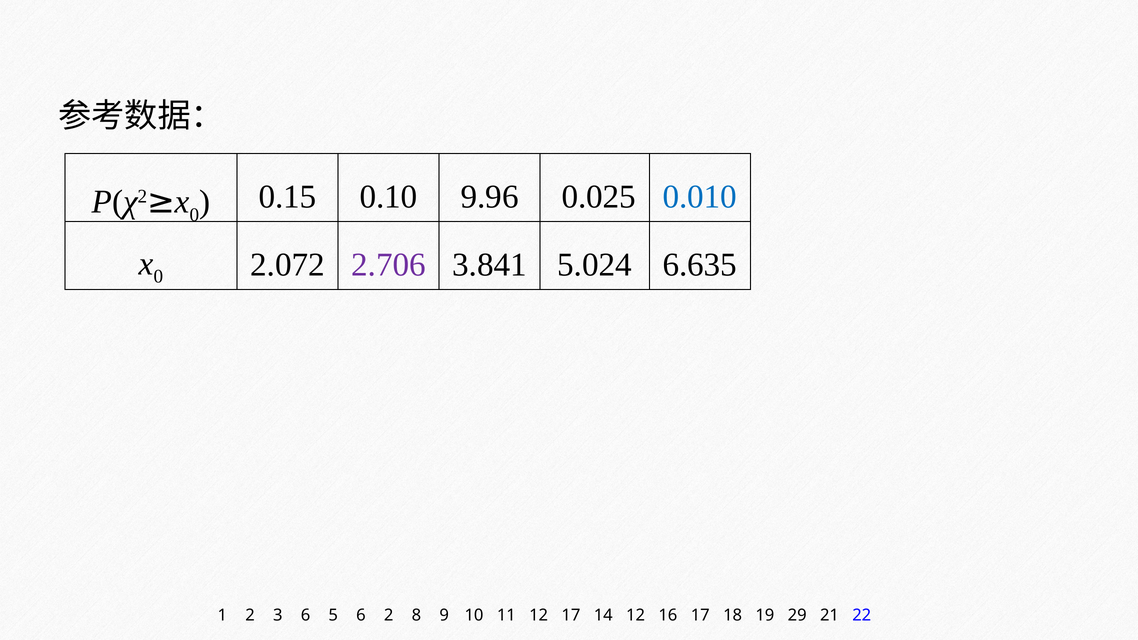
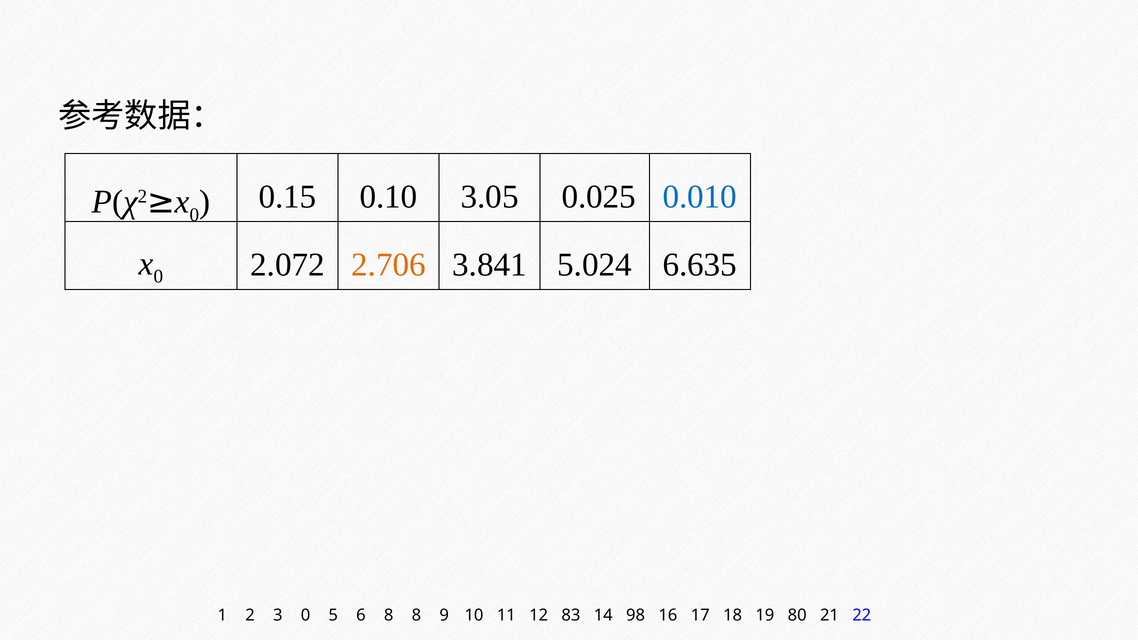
9.96: 9.96 -> 3.05 (490, 197)
2.706 colour: purple -> orange (389, 265)
3 6: 6 -> 0 (306, 615)
6 2: 2 -> 8 (389, 615)
12 17: 17 -> 83 (571, 615)
14 12: 12 -> 98 (636, 615)
29: 29 -> 80 (797, 615)
